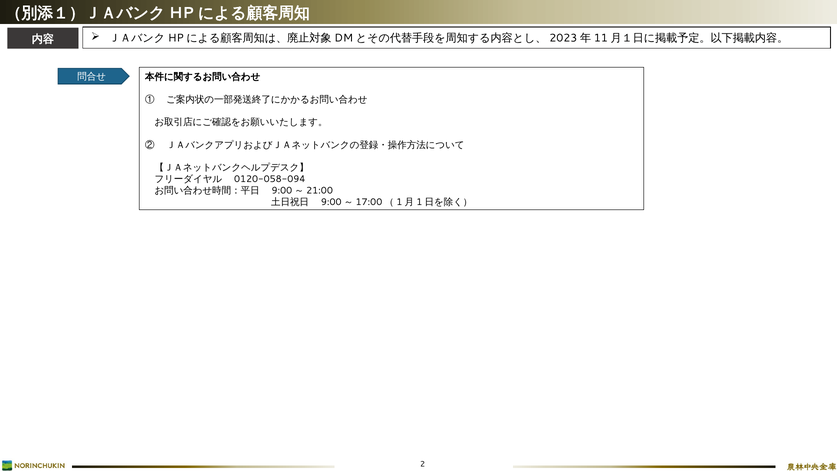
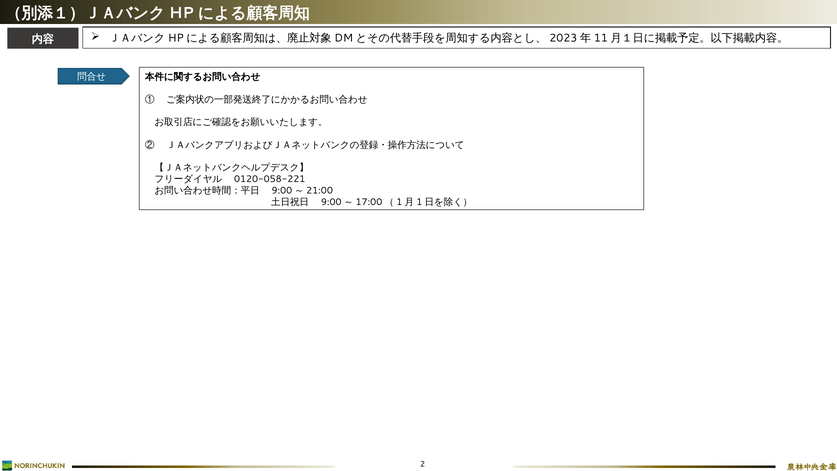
0120-058-094: 0120-058-094 -> 0120-058-221 (270, 179)
